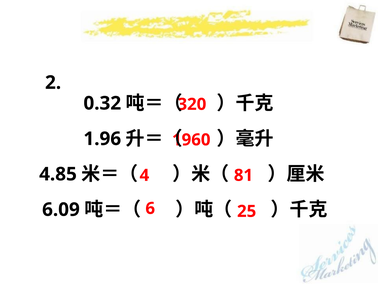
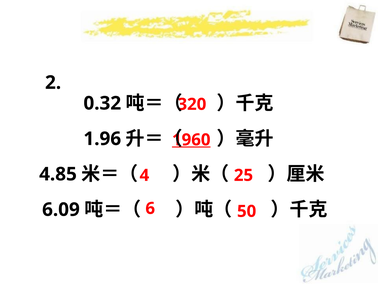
1960 underline: none -> present (191, 140)
81: 81 -> 25 (243, 175)
25: 25 -> 50 (247, 211)
